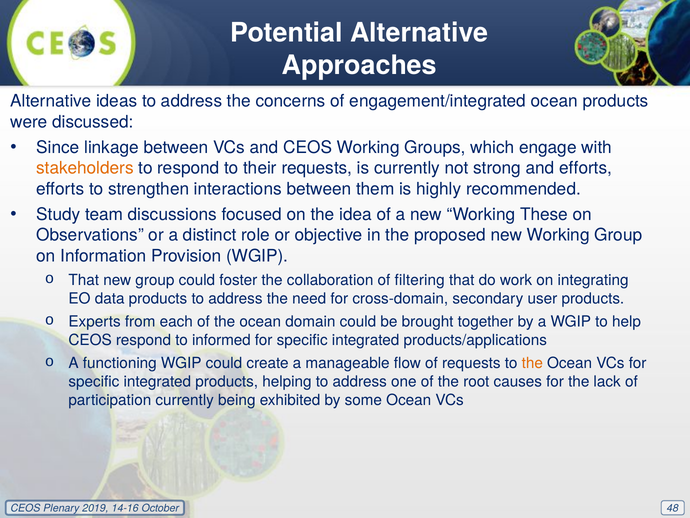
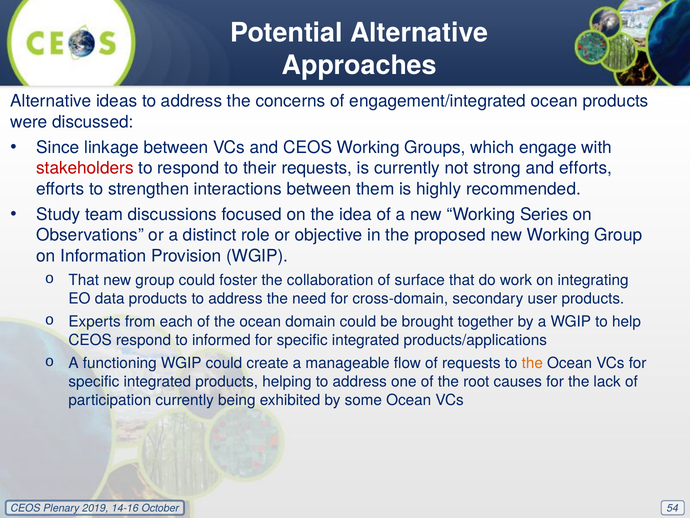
stakeholders colour: orange -> red (85, 168)
These: These -> Series (544, 214)
filtering: filtering -> surface (420, 280)
48: 48 -> 54 (673, 508)
